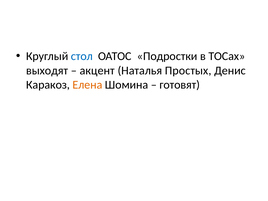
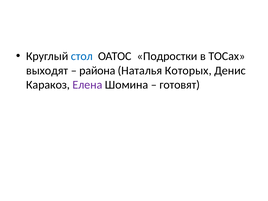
акцент: акцент -> района (97, 71)
Простых: Простых -> Которых (188, 71)
Елена colour: orange -> purple (87, 85)
